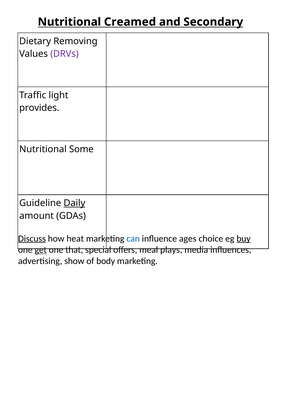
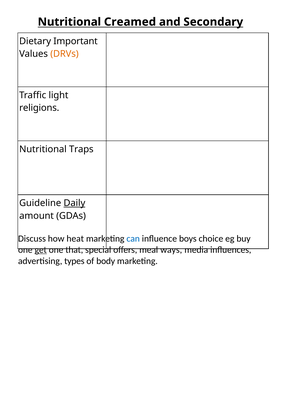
Removing: Removing -> Important (76, 41)
DRVs colour: purple -> orange (64, 54)
provides: provides -> religions (39, 108)
Some: Some -> Traps (81, 149)
Discuss underline: present -> none (32, 238)
ages: ages -> boys (188, 238)
buy underline: present -> none (244, 238)
plays: plays -> ways (171, 250)
show: show -> types (74, 261)
